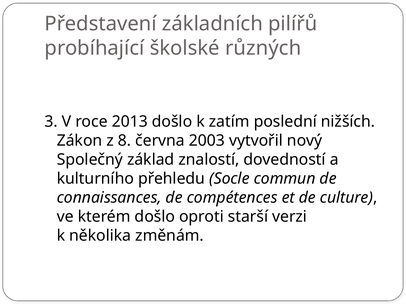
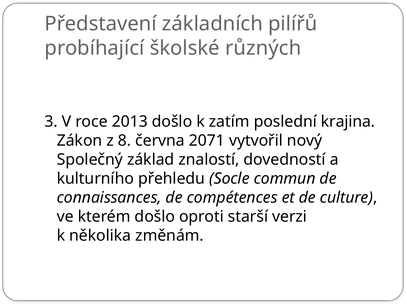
nižších: nižších -> krajina (348, 121)
2003: 2003 -> 2071 (207, 140)
